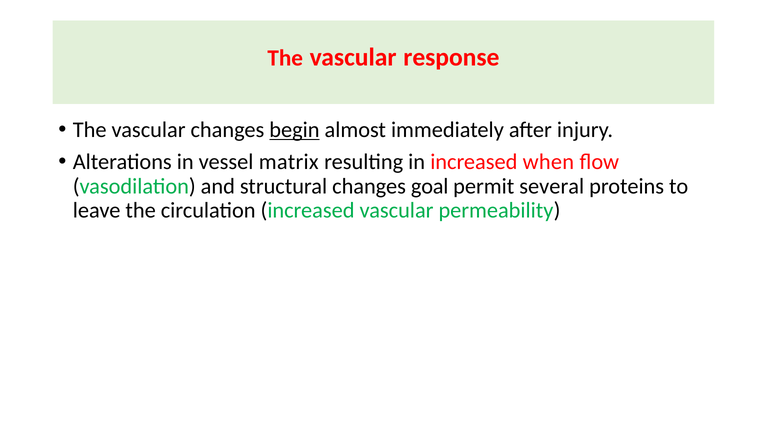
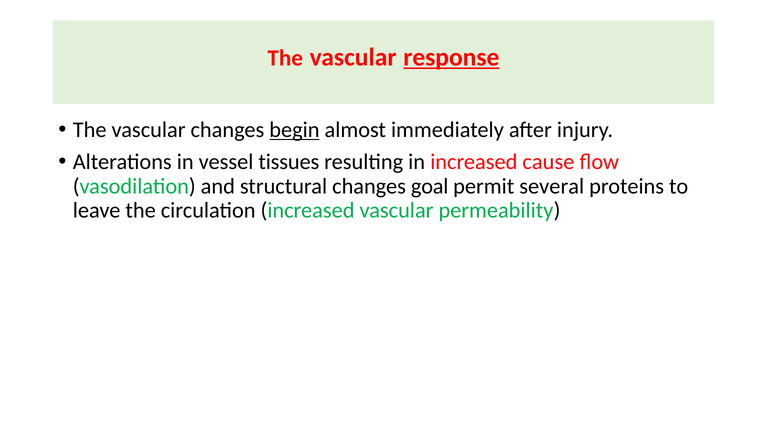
response underline: none -> present (451, 57)
matrix: matrix -> tissues (289, 162)
when: when -> cause (548, 162)
